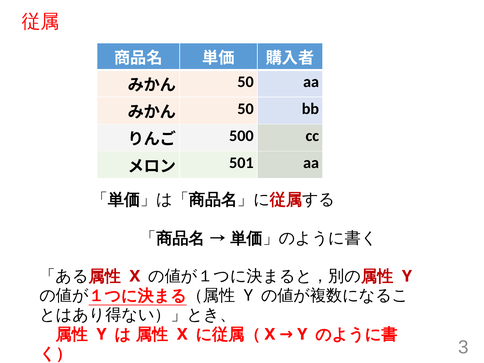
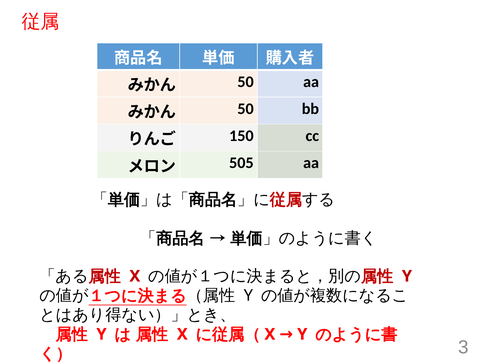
500: 500 -> 150 (241, 136)
501: 501 -> 505 (241, 163)
